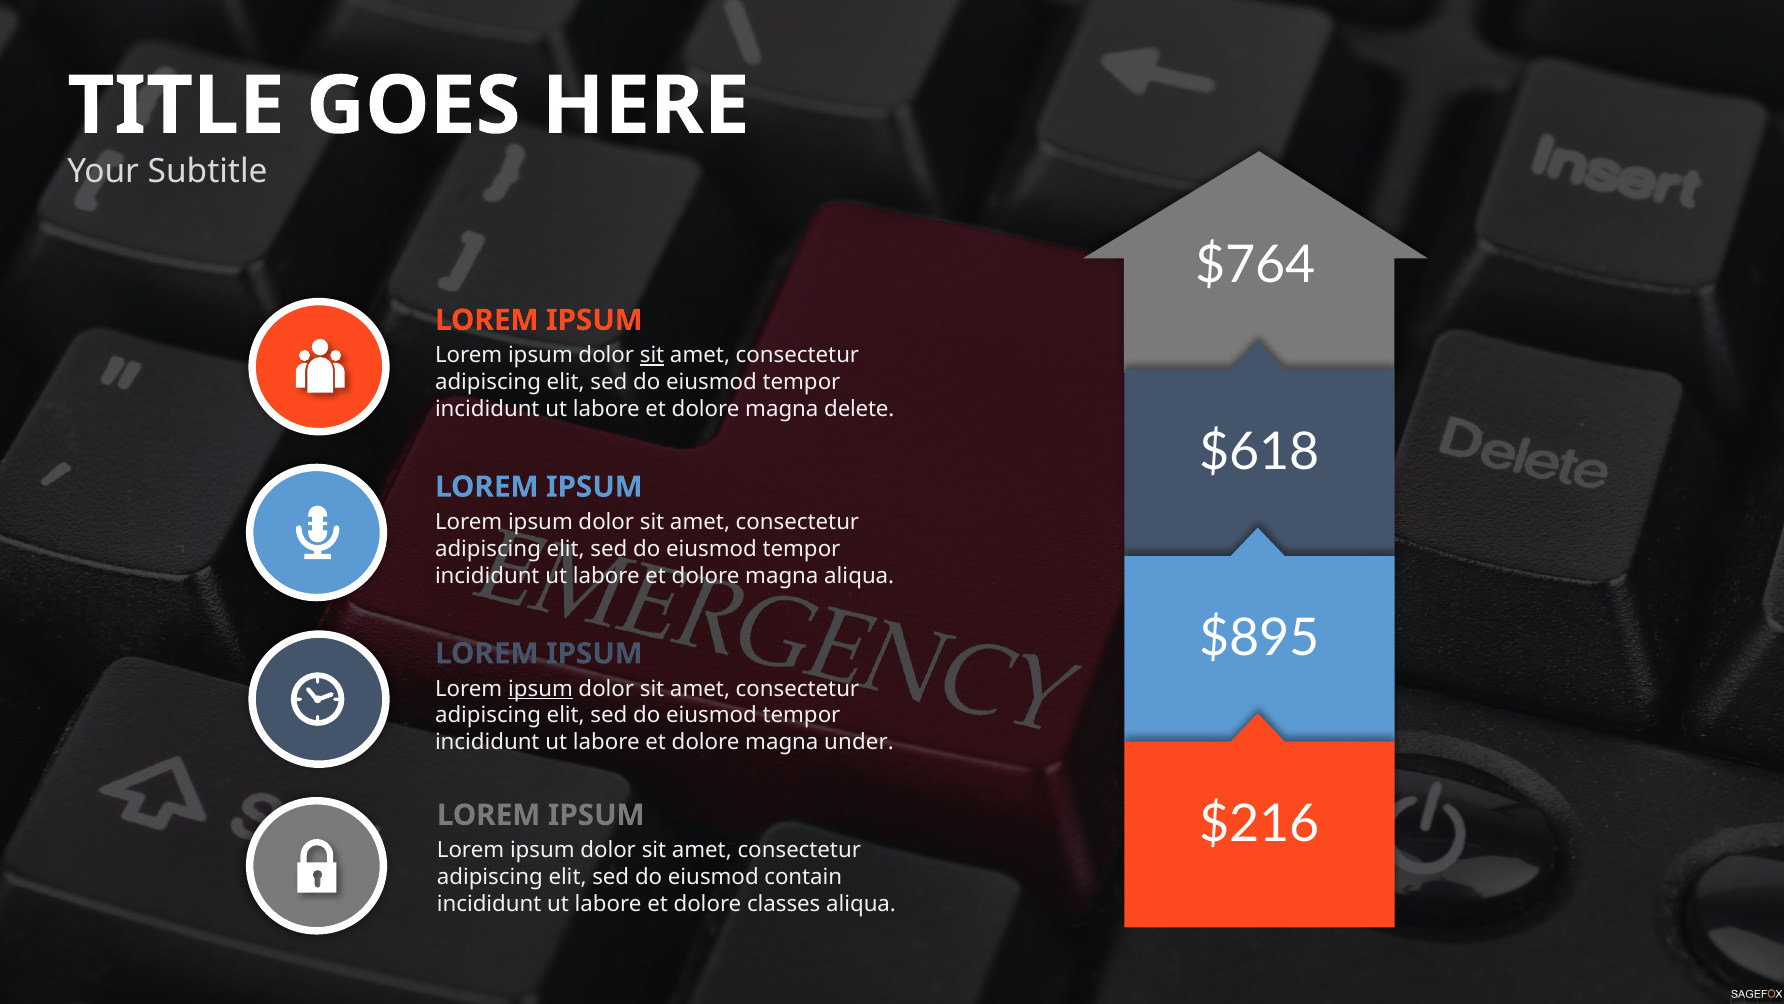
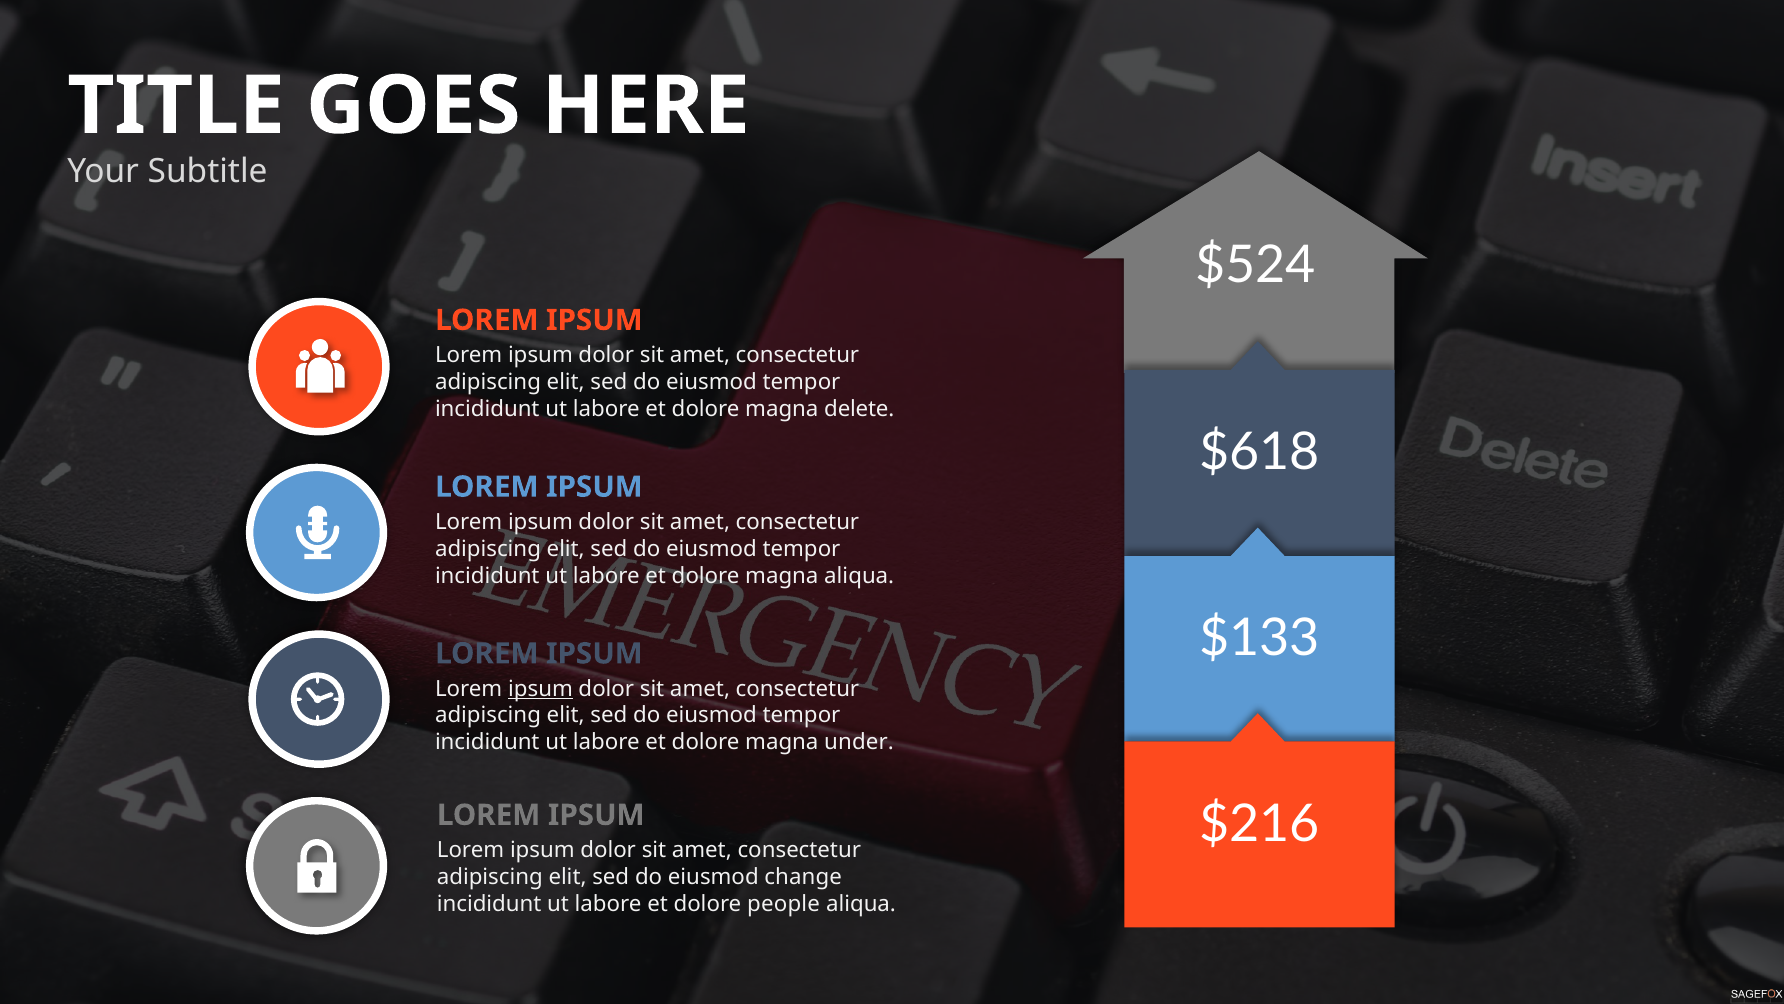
$764: $764 -> $524 (1255, 266)
sit underline: present -> none (652, 355)
$895: $895 -> $133 (1260, 638)
contain: contain -> change (803, 877)
classes: classes -> people (784, 903)
